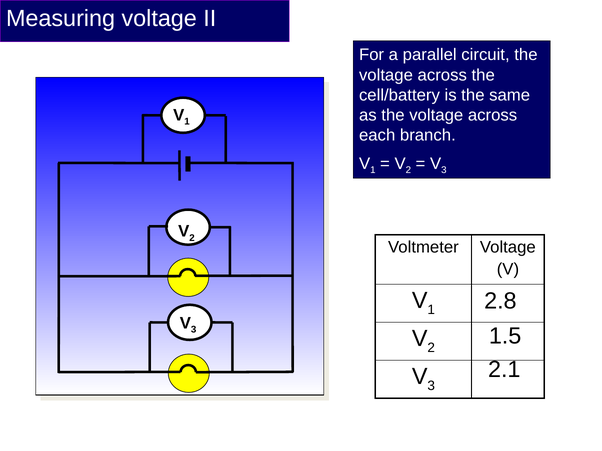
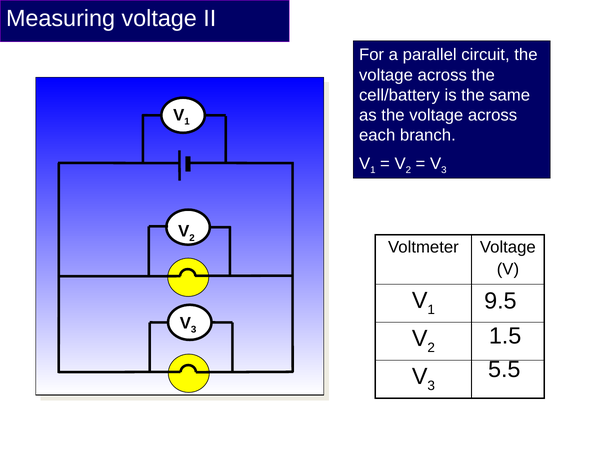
2.8: 2.8 -> 9.5 (500, 301)
2.1: 2.1 -> 5.5 (504, 370)
